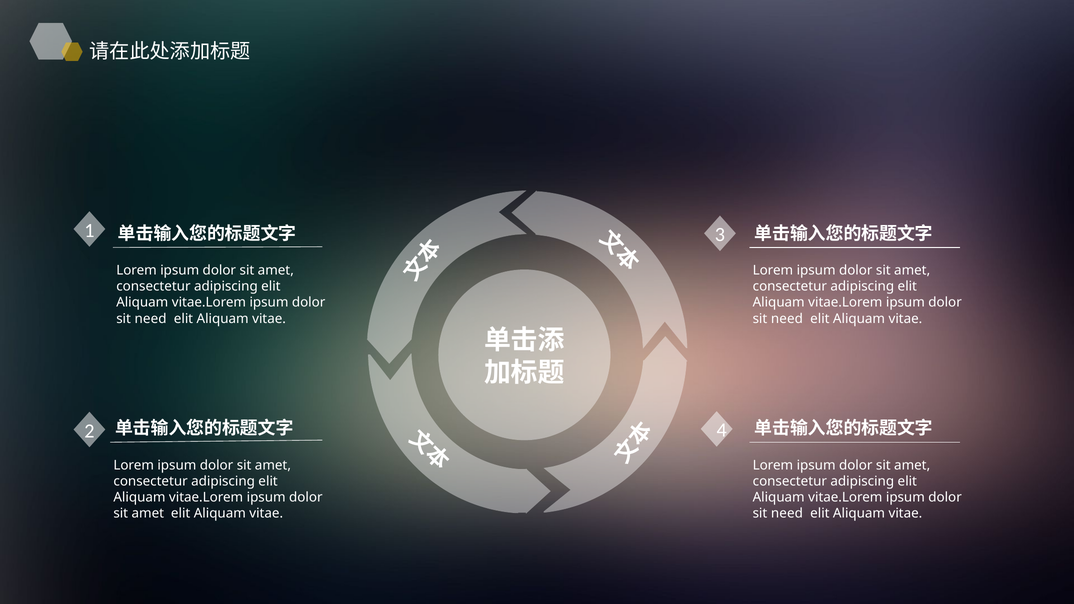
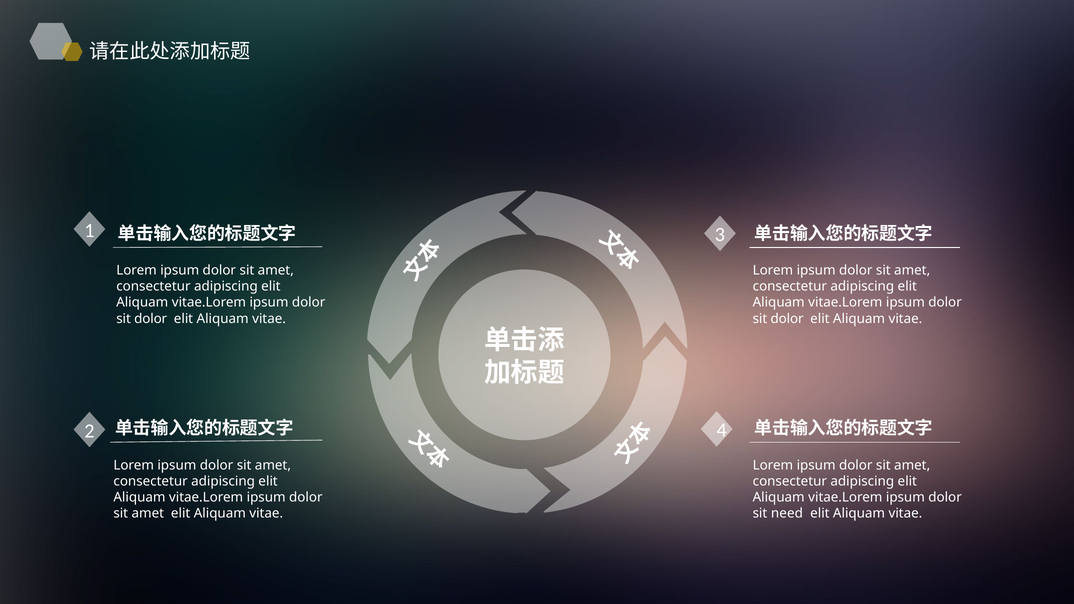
need: need -> dolor (151, 319)
need: need -> dolor (787, 319)
